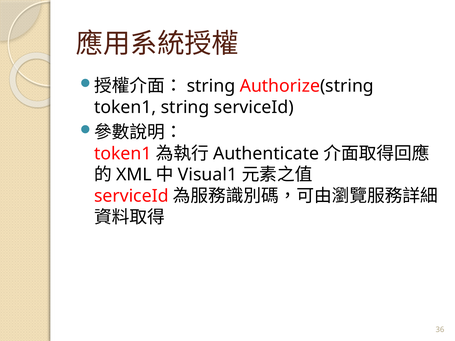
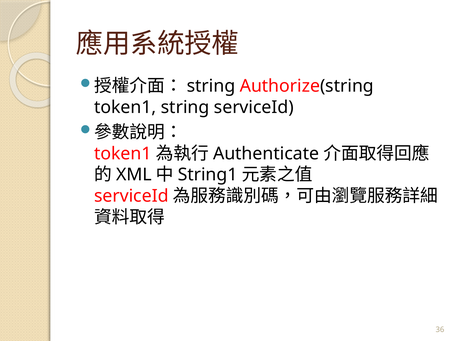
Visual1: Visual1 -> String1 (208, 175)
